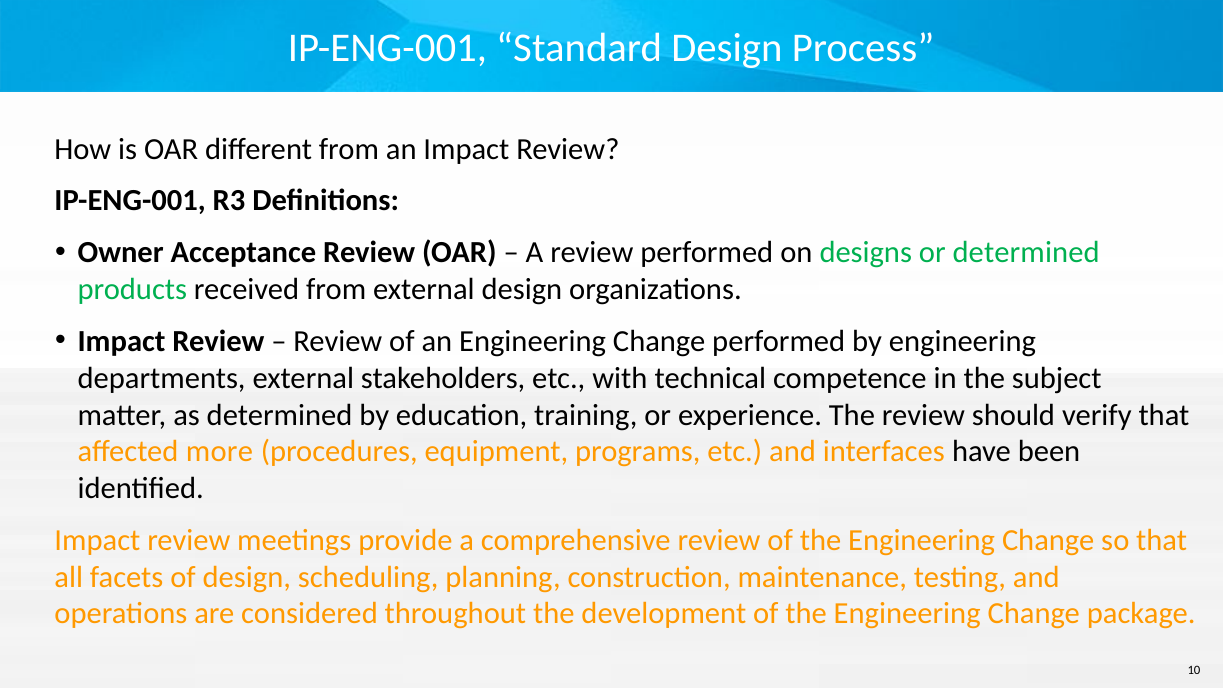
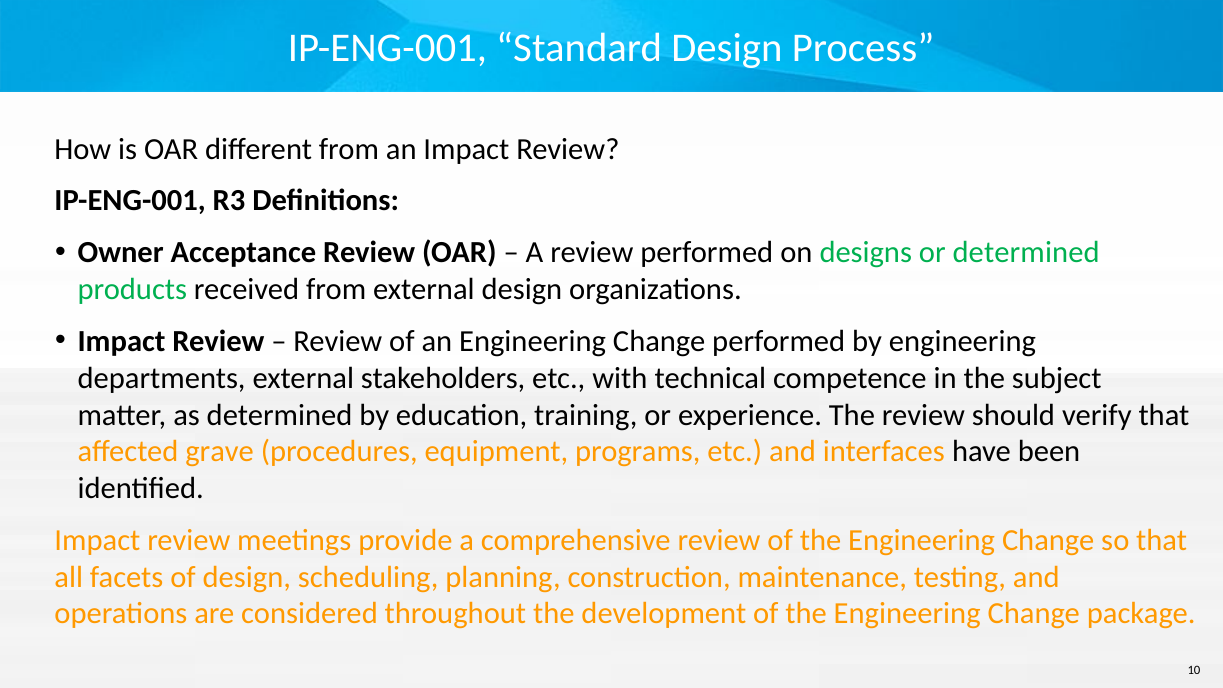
more: more -> grave (220, 452)
